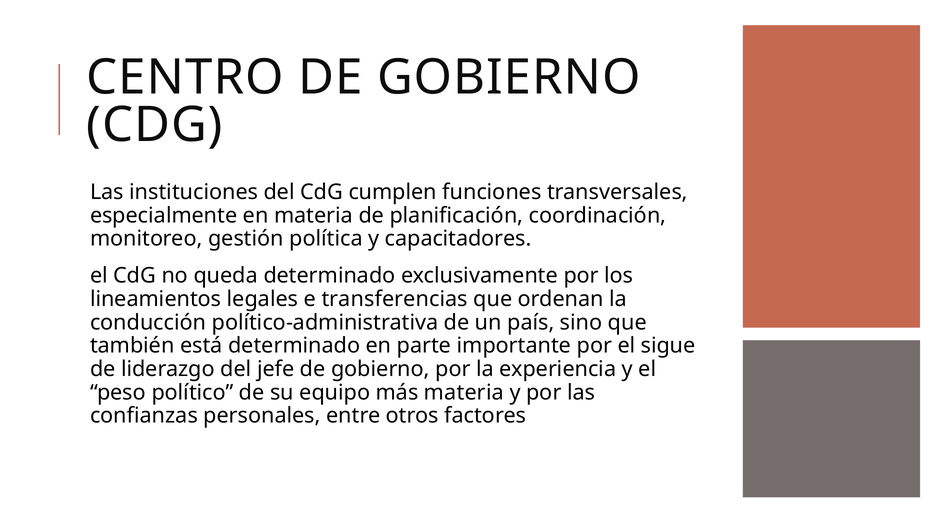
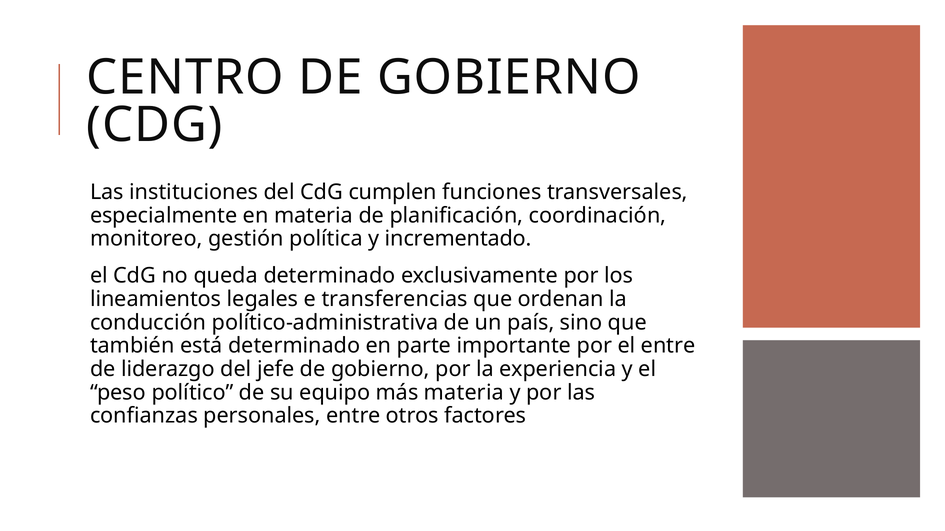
capacitadores: capacitadores -> incrementado (458, 239)
el sigue: sigue -> entre (668, 346)
